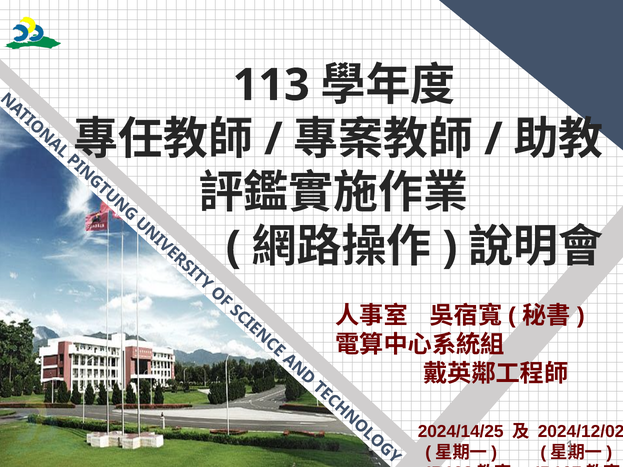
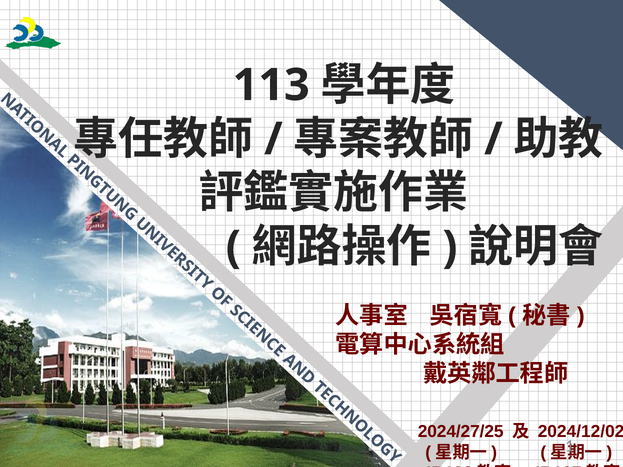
2024/14/25: 2024/14/25 -> 2024/27/25 (461, 432)
